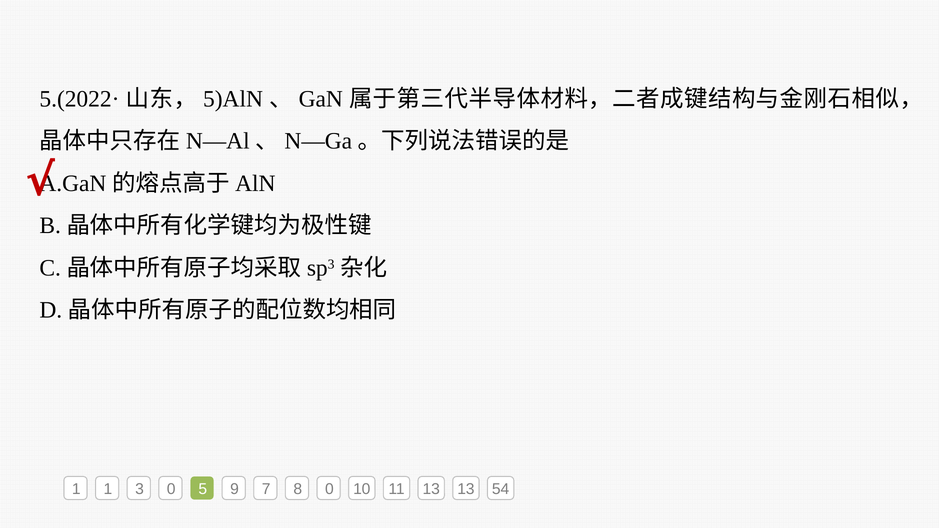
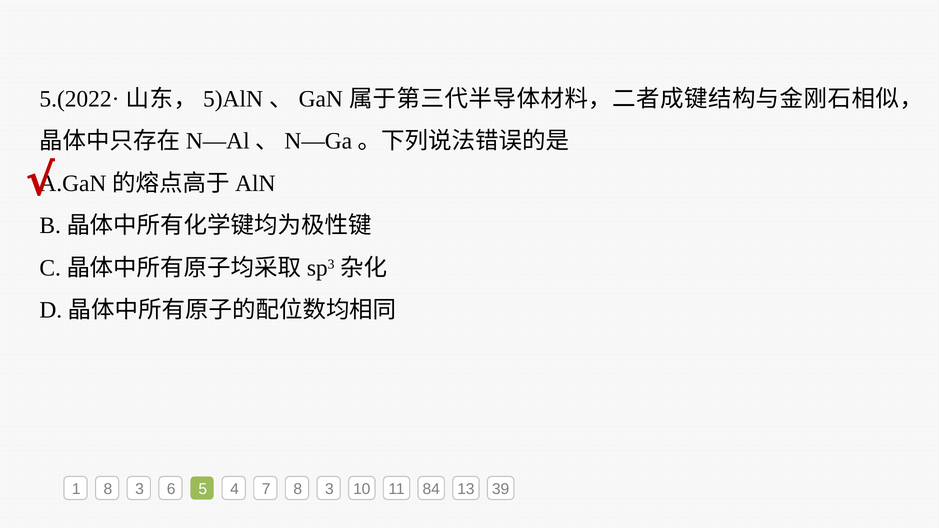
1 1: 1 -> 8 (108, 489)
3 0: 0 -> 6 (171, 489)
9: 9 -> 4 (234, 489)
7 8 0: 0 -> 3 (329, 489)
11 13: 13 -> 84 (431, 489)
54: 54 -> 39 (501, 489)
